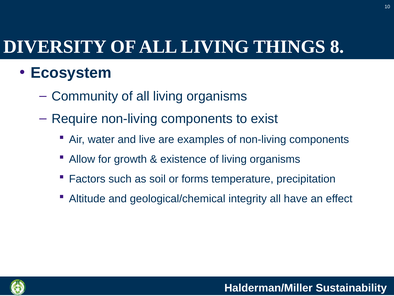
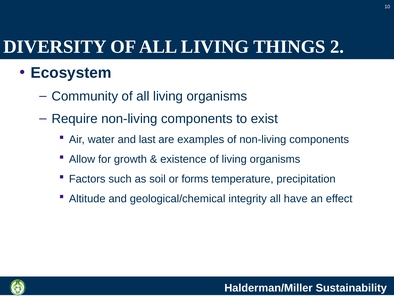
8: 8 -> 2 (337, 47)
live: live -> last (147, 139)
